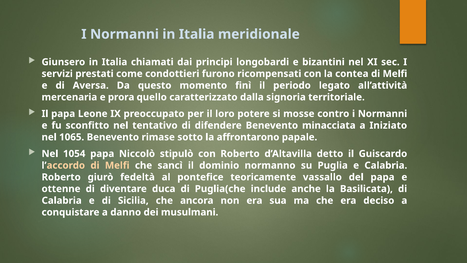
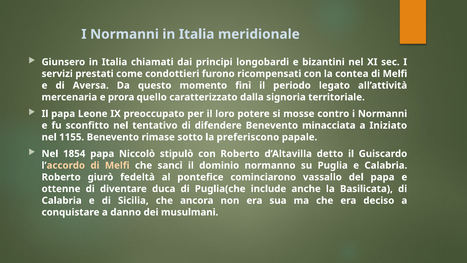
1065: 1065 -> 1155 (72, 137)
affrontarono: affrontarono -> preferiscono (248, 137)
1054: 1054 -> 1854 (74, 154)
teoricamente: teoricamente -> cominciarono (263, 177)
